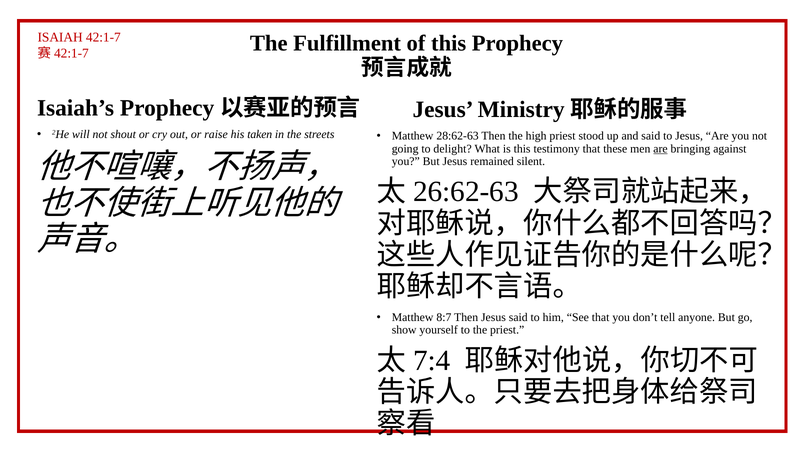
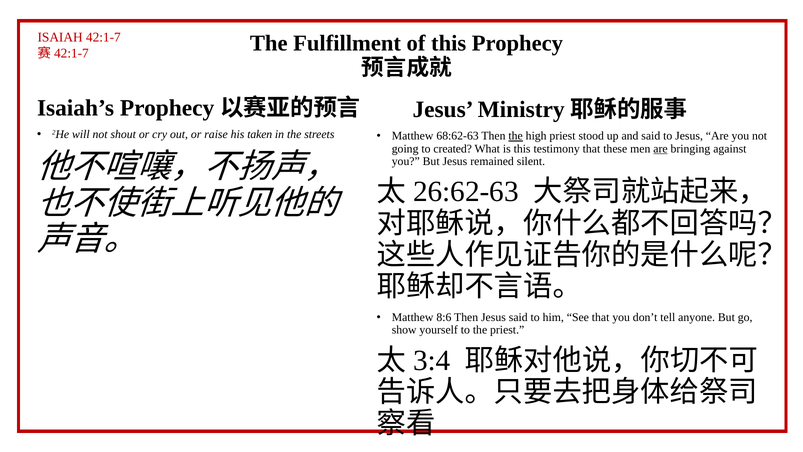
28:62-63: 28:62-63 -> 68:62-63 (458, 136)
the underline: none -> present (516, 136)
delight: delight -> created (453, 149)
8:7: 8:7 -> 8:6 (444, 317)
7:4: 7:4 -> 3:4 (432, 360)
